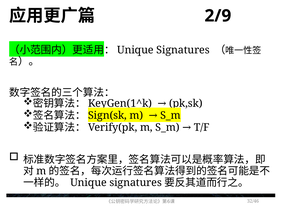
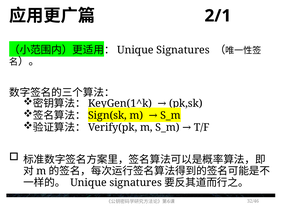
2/9: 2/9 -> 2/1 (218, 16)
